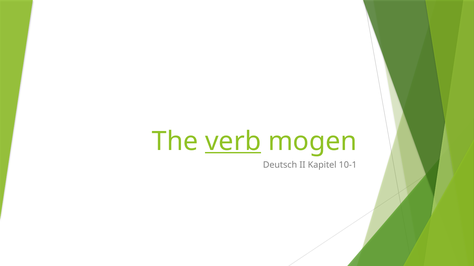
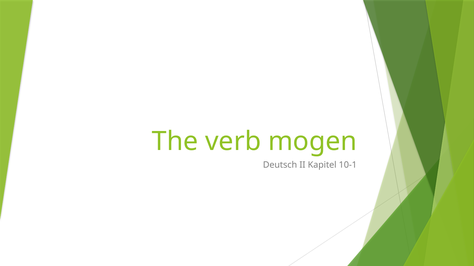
verb underline: present -> none (233, 142)
